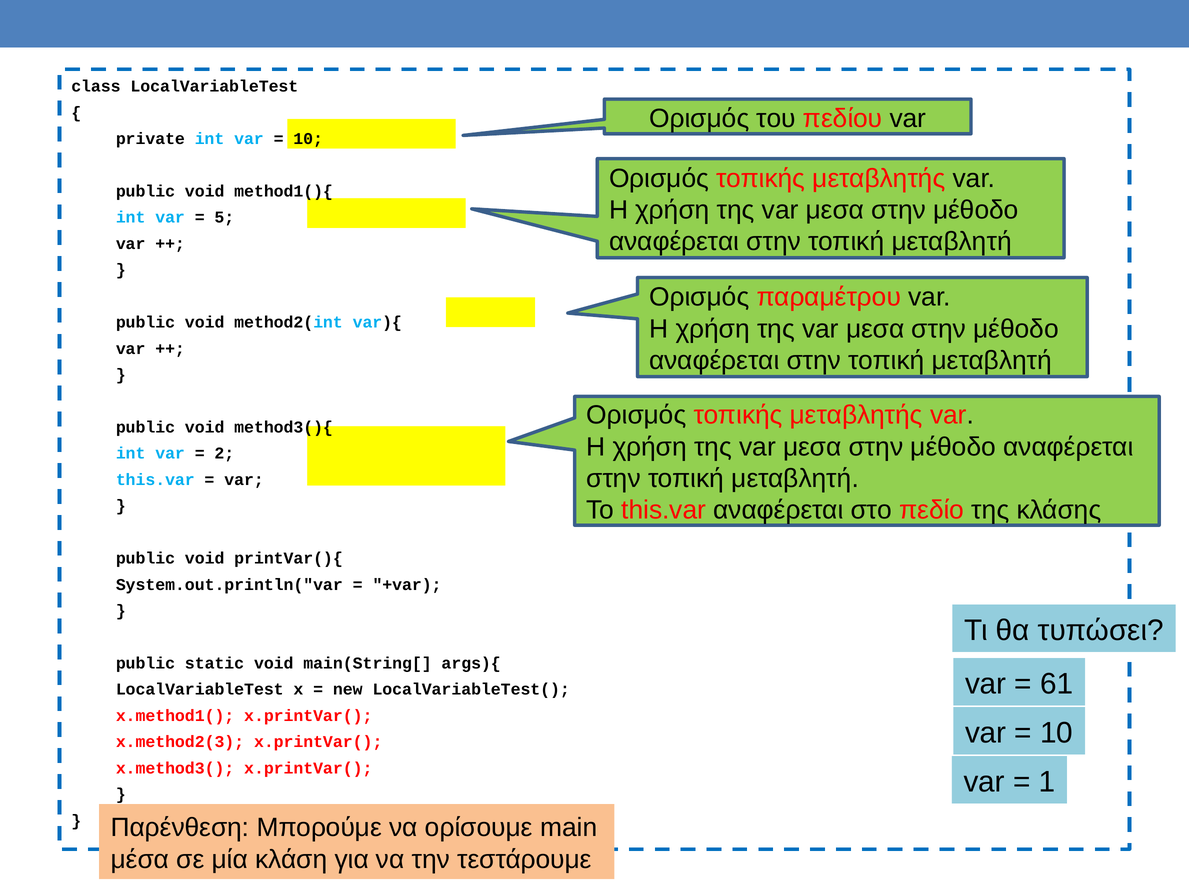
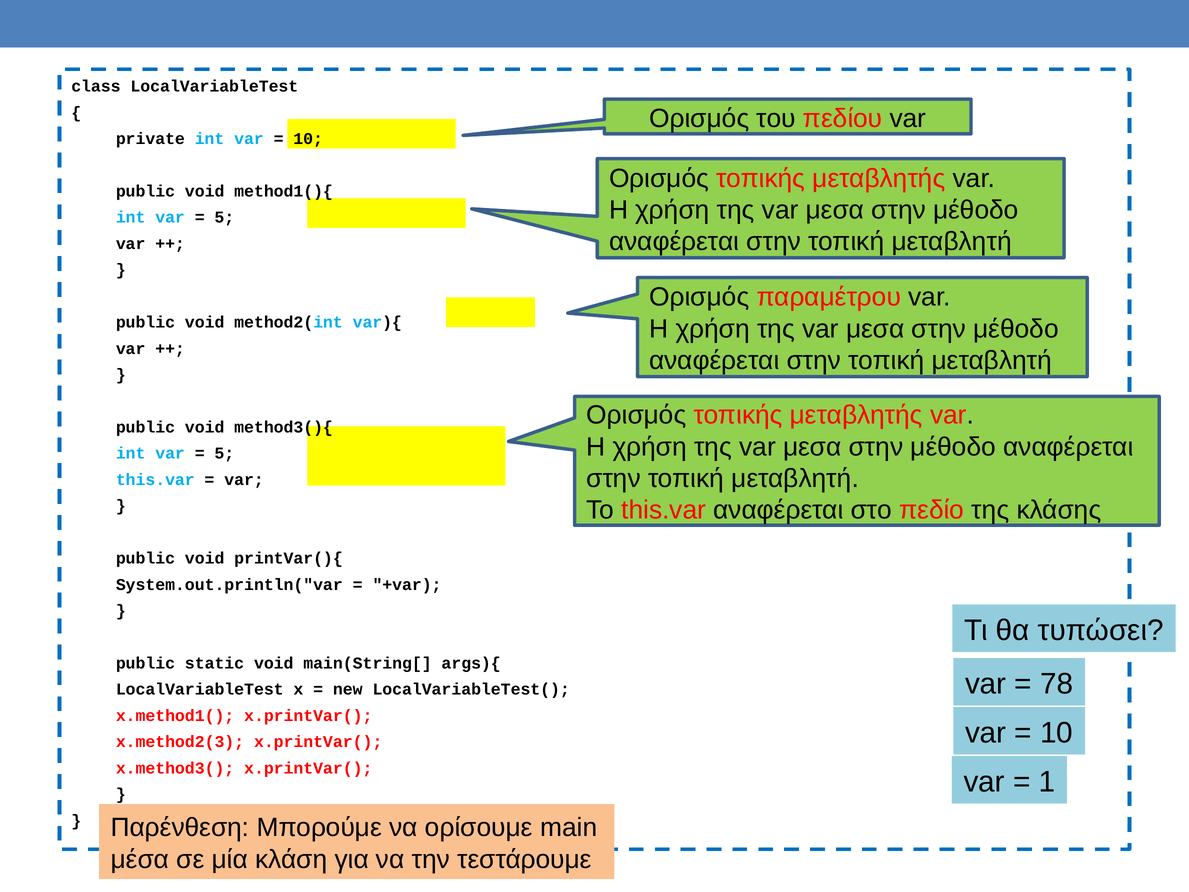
2: 2 -> 5 (224, 453)
61: 61 -> 78 (1057, 684)
